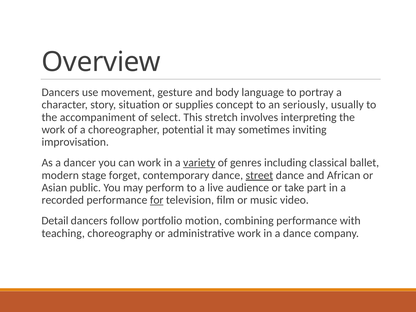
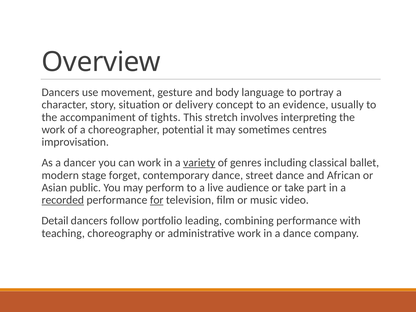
supplies: supplies -> delivery (194, 105)
seriously: seriously -> evidence (305, 105)
select: select -> tights (166, 117)
inviting: inviting -> centres (310, 130)
street underline: present -> none (259, 175)
recorded underline: none -> present (63, 200)
motion: motion -> leading (203, 221)
